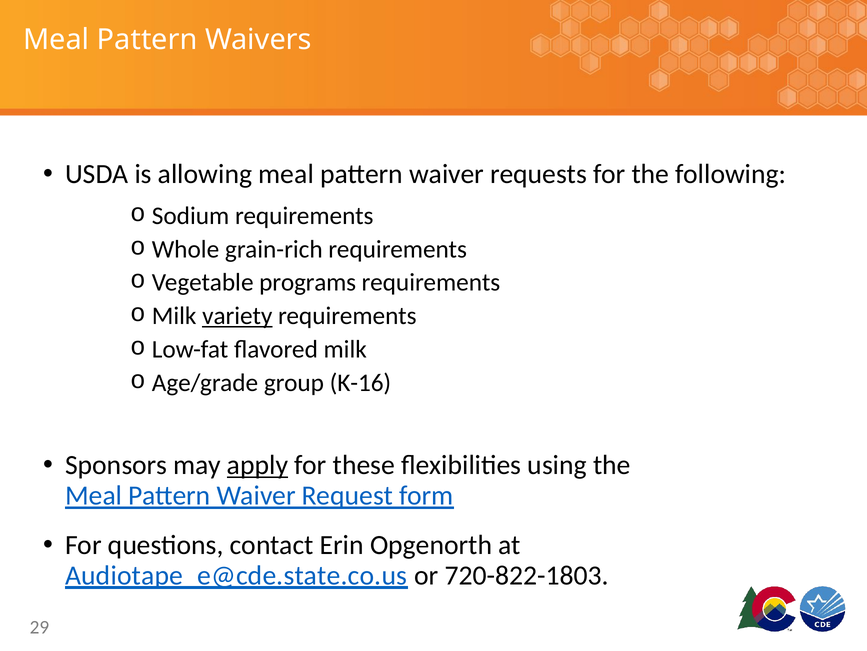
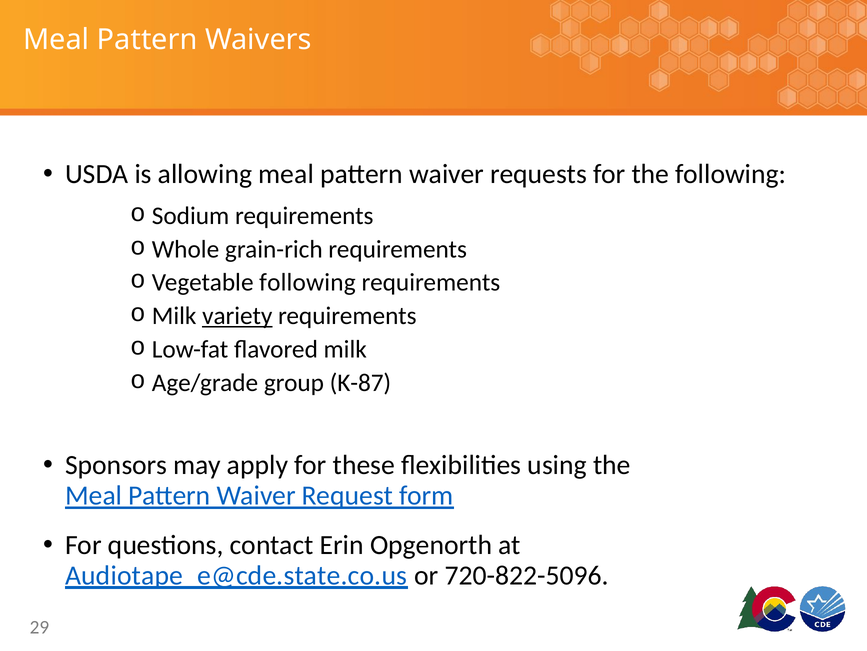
programs: programs -> following (307, 282)
K-16: K-16 -> K-87 (360, 382)
apply underline: present -> none (257, 465)
720-822-1803: 720-822-1803 -> 720-822-5096 (527, 575)
